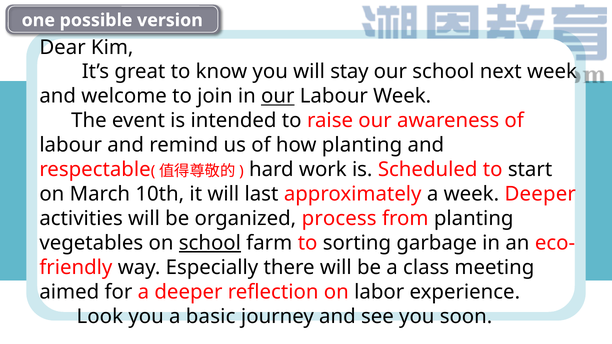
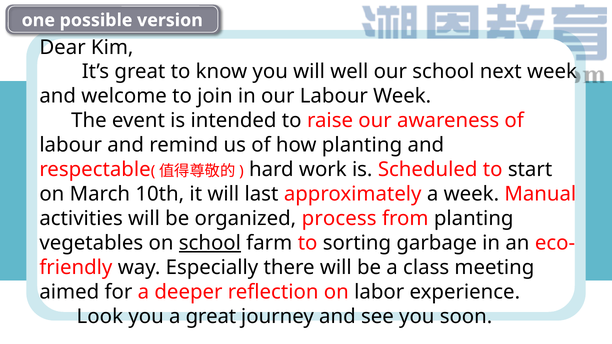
stay: stay -> well (349, 72)
our underline: present -> none (278, 96)
week Deeper: Deeper -> Manual (540, 194)
a basic: basic -> great (211, 317)
